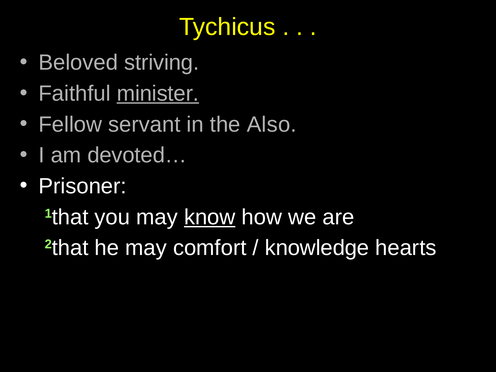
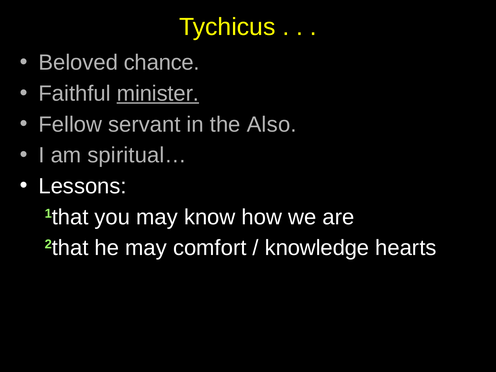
striving: striving -> chance (162, 63)
devoted…: devoted… -> spiritual… (137, 155)
Prisoner: Prisoner -> Lessons (83, 186)
know underline: present -> none (210, 217)
